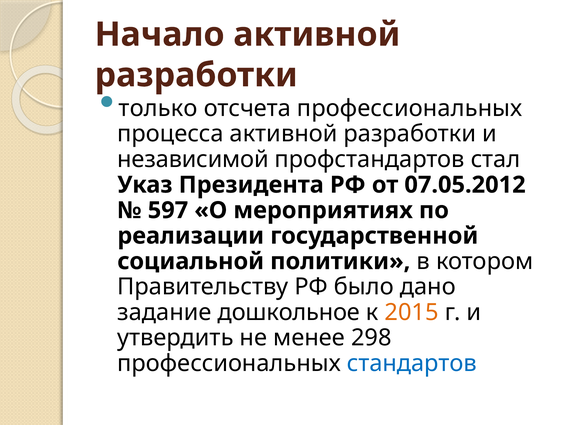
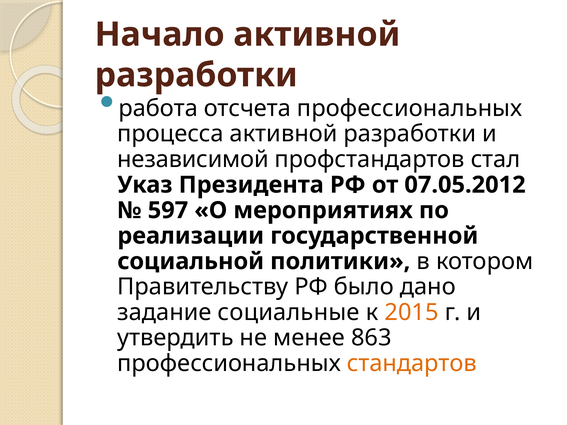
только: только -> работа (158, 108)
дошкольное: дошкольное -> социальные (289, 313)
298: 298 -> 863 (371, 338)
стандартов colour: blue -> orange (412, 364)
